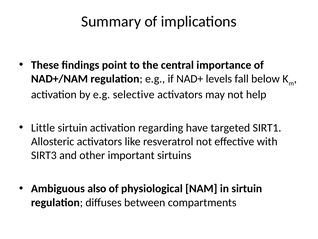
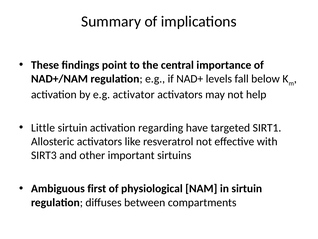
selective: selective -> activator (134, 94)
also: also -> first (97, 188)
